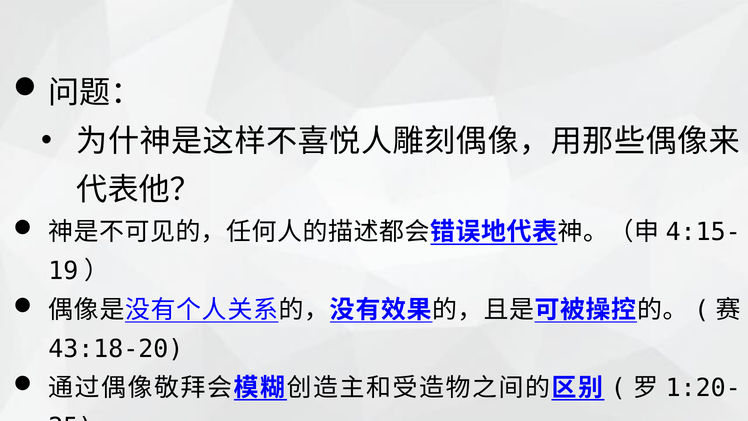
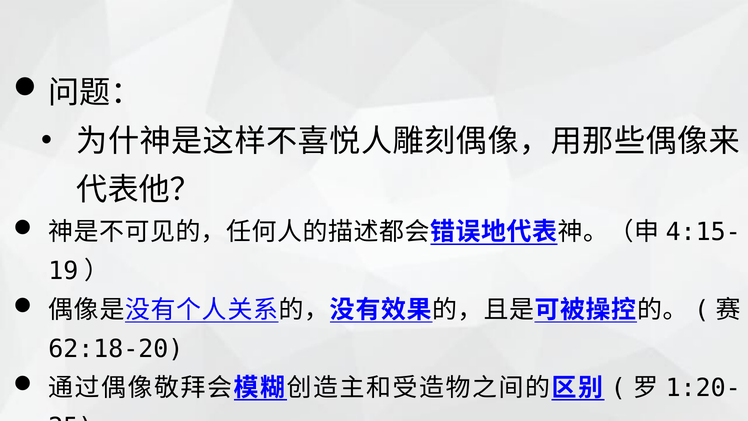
43:18-20: 43:18-20 -> 62:18-20 (116, 349)
